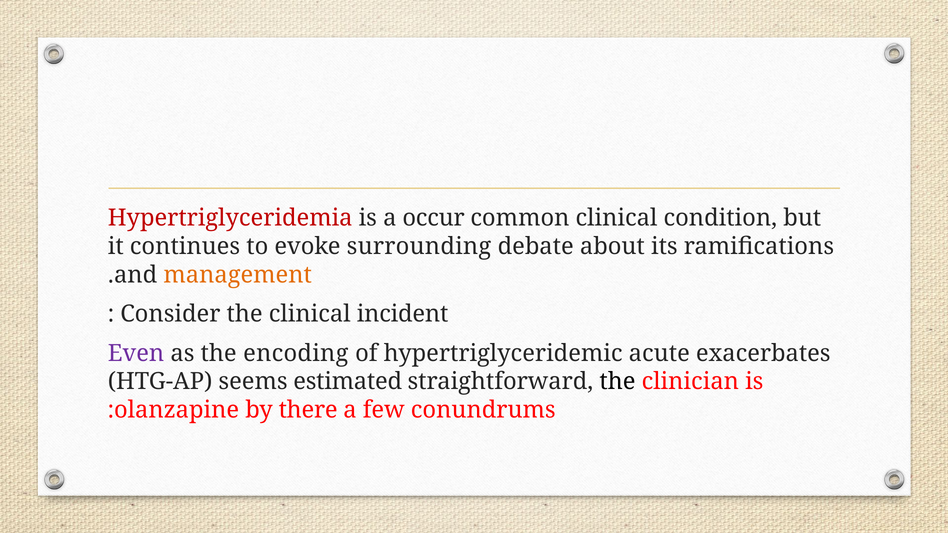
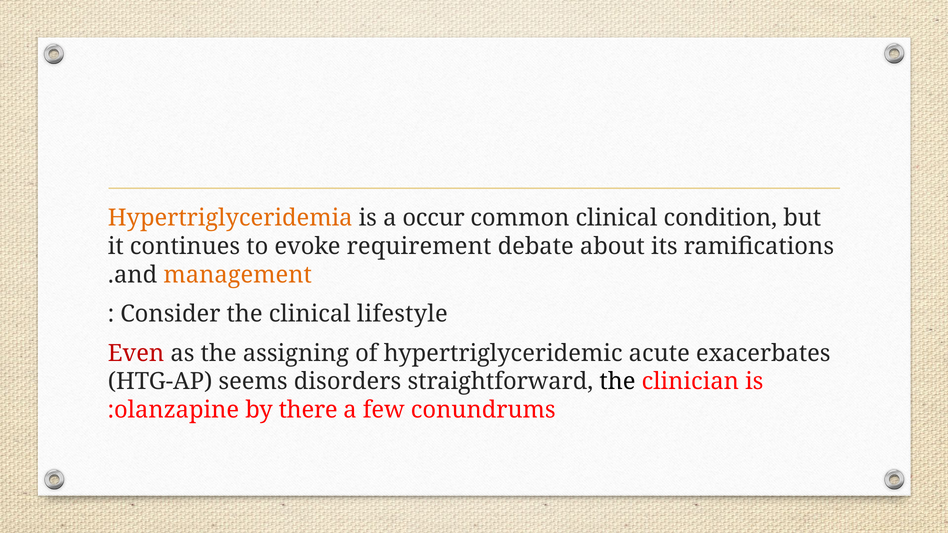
Hypertriglyceridemia colour: red -> orange (230, 218)
surrounding: surrounding -> requirement (419, 247)
incident: incident -> lifestyle (402, 314)
Even colour: purple -> red (136, 353)
encoding: encoding -> assigning (296, 353)
estimated: estimated -> disorders (348, 382)
